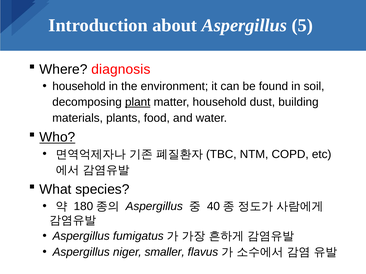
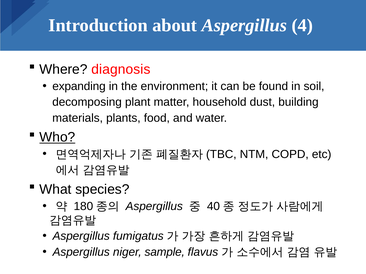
5: 5 -> 4 (302, 25)
household: household -> expanding (79, 86)
plant underline: present -> none (138, 102)
smaller: smaller -> sample (165, 252)
